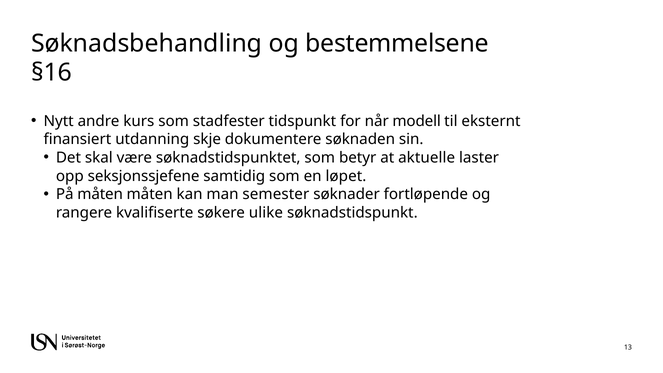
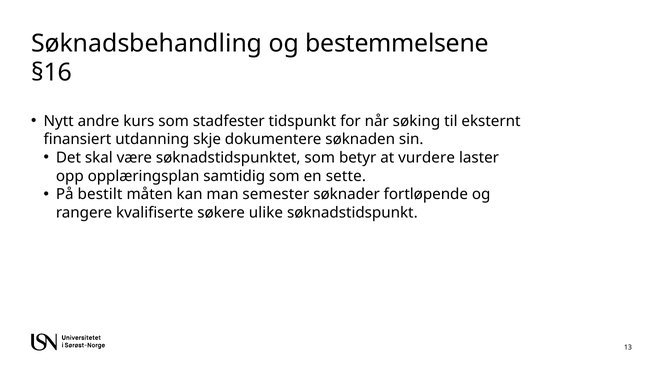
modell: modell -> søking (417, 121)
aktuelle: aktuelle -> vurdere (427, 158)
seksjonssjefene: seksjonssjefene -> opplæringsplan (144, 176)
løpet: løpet -> sette (346, 176)
På måten: måten -> bestilt (100, 194)
